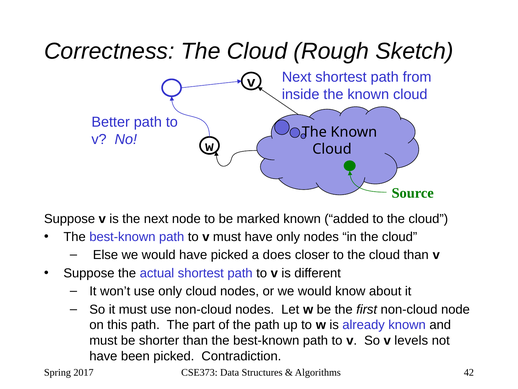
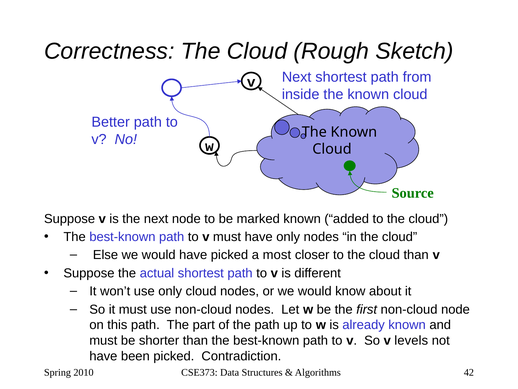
does: does -> most (277, 255)
2017: 2017 -> 2010 (84, 372)
